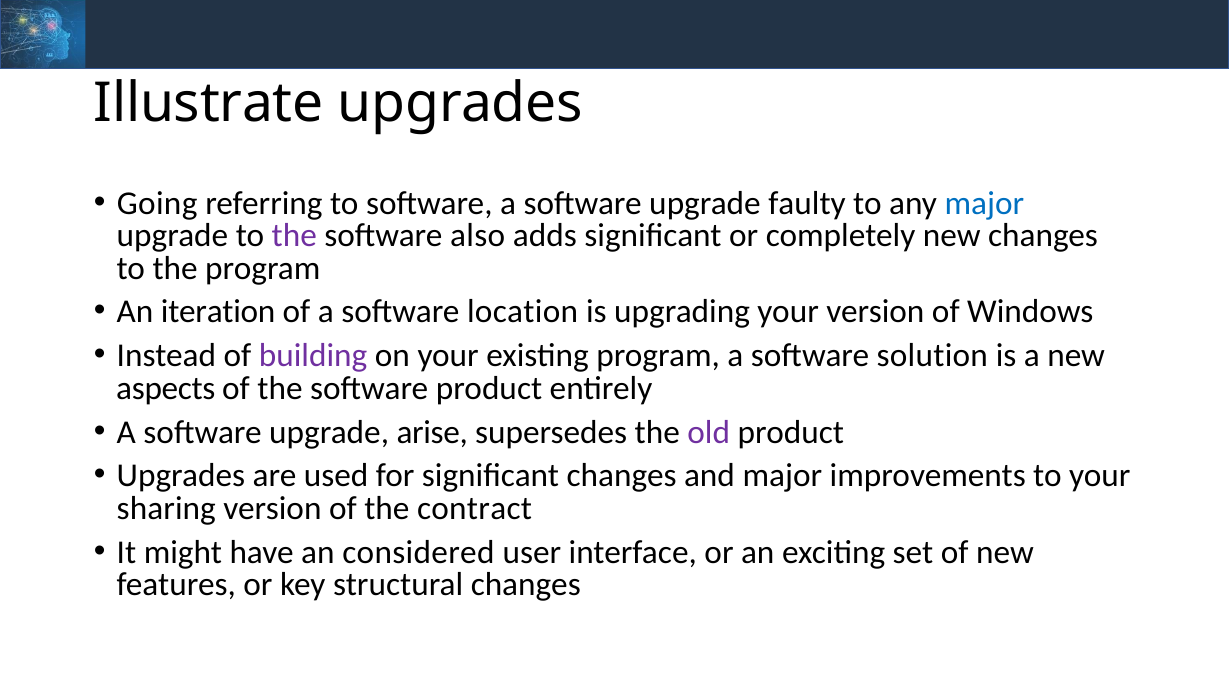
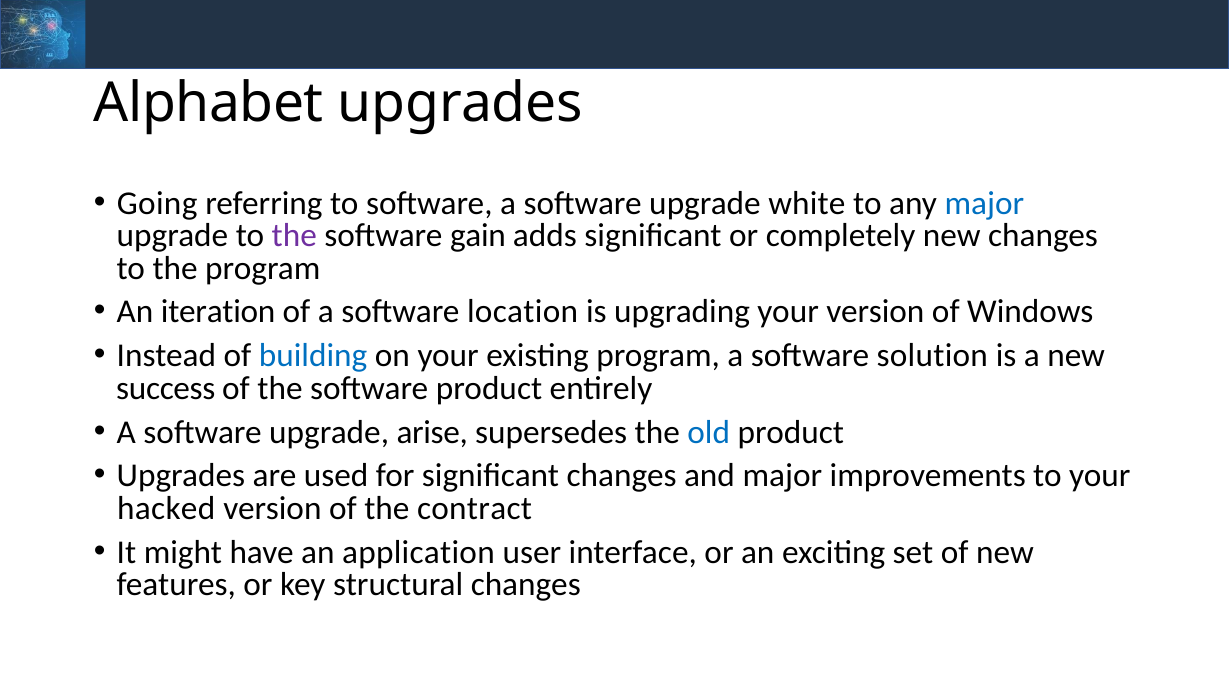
Illustrate: Illustrate -> Alphabet (209, 103)
faulty: faulty -> white (807, 203)
also: also -> gain (478, 236)
building colour: purple -> blue (313, 356)
aspects: aspects -> success (166, 388)
old colour: purple -> blue (709, 432)
sharing: sharing -> hacked (166, 508)
considered: considered -> application (418, 552)
